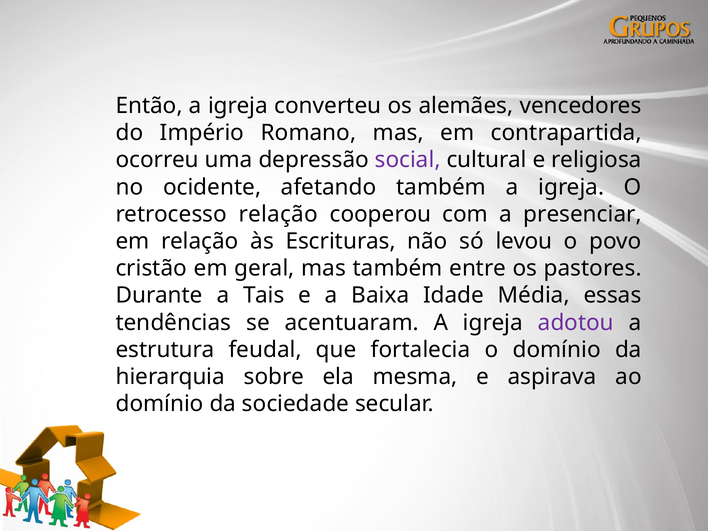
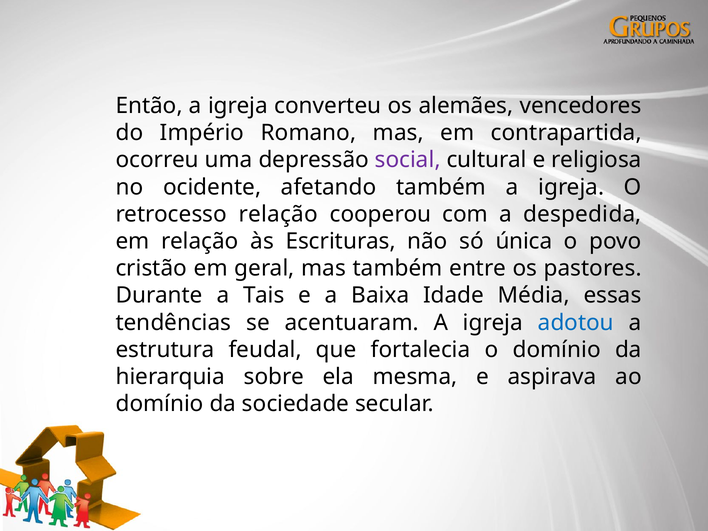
presenciar: presenciar -> despedida (582, 214)
levou: levou -> única (524, 241)
adotou colour: purple -> blue (576, 323)
